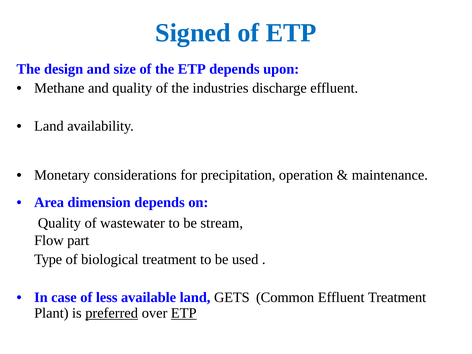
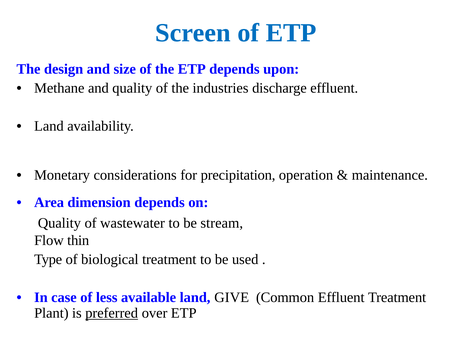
Signed: Signed -> Screen (193, 33)
part: part -> thin (78, 240)
GETS: GETS -> GIVE (232, 297)
ETP underline: present -> none (184, 313)
